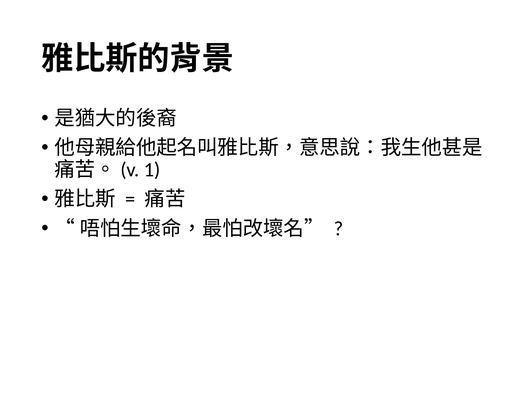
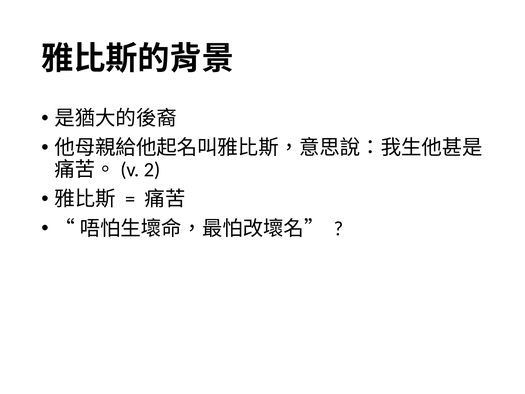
1: 1 -> 2 (152, 170)
